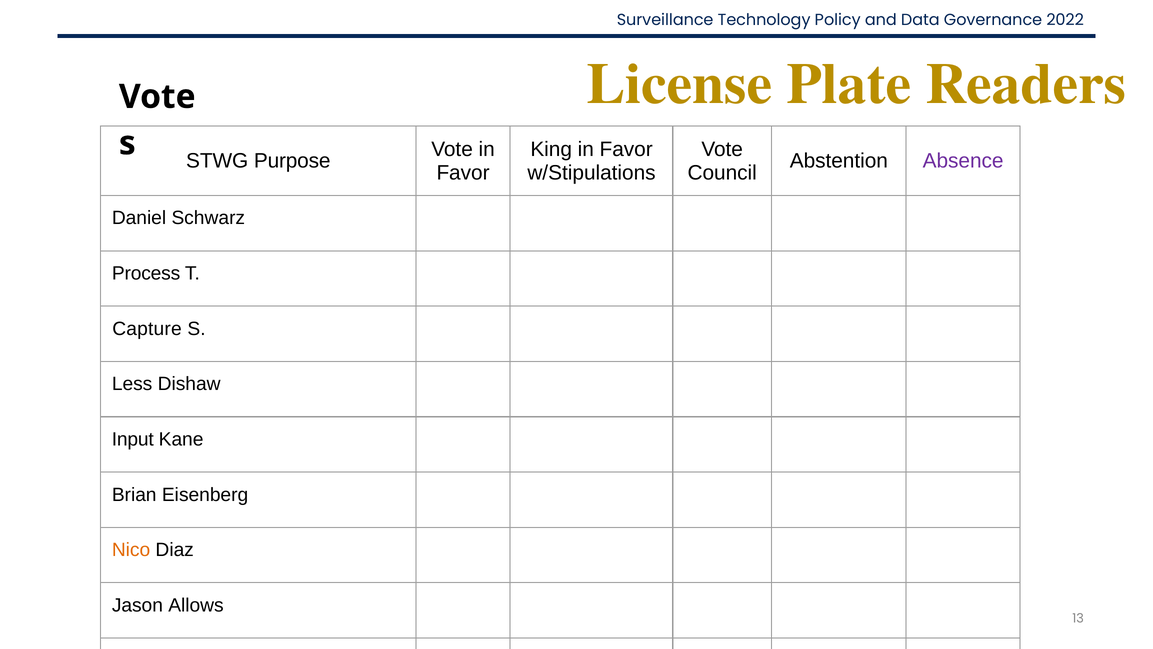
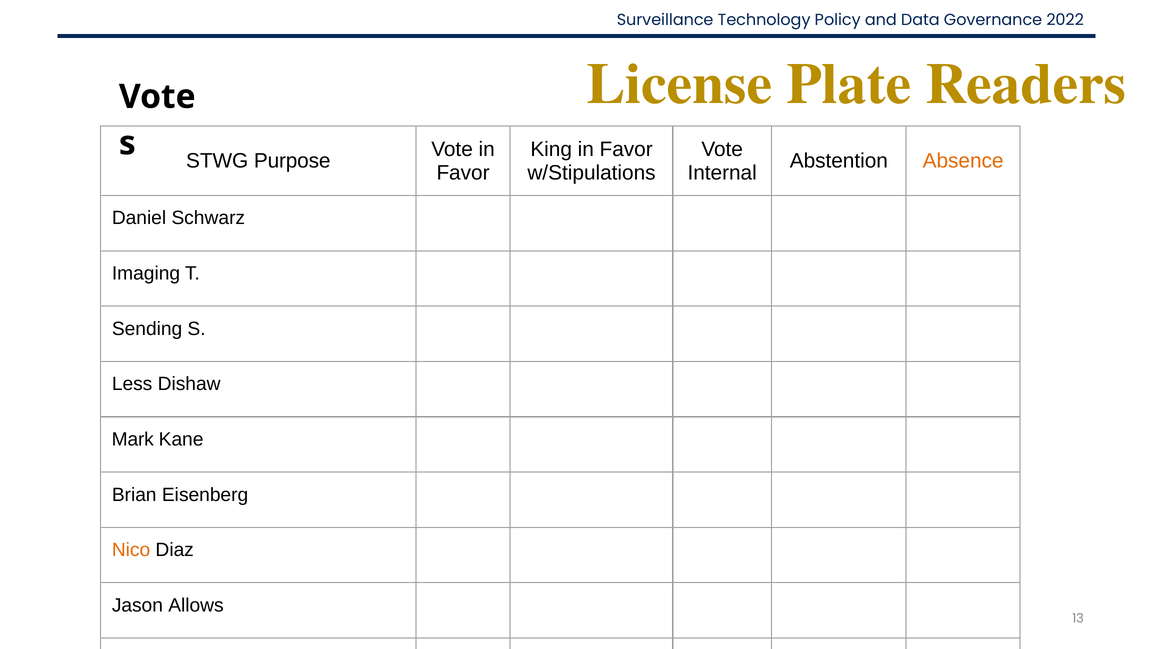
Absence colour: purple -> orange (963, 161)
Council: Council -> Internal (722, 173)
Process: Process -> Imaging (146, 273)
Capture: Capture -> Sending (147, 329)
Input: Input -> Mark (133, 439)
